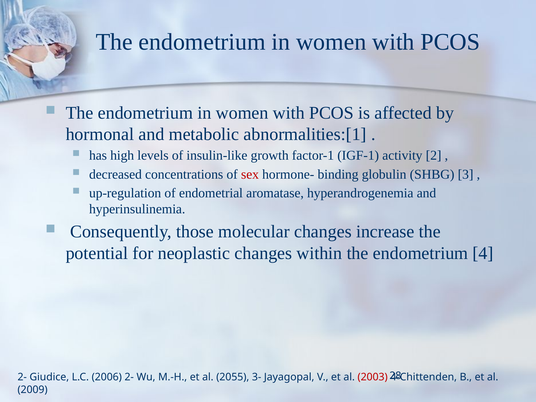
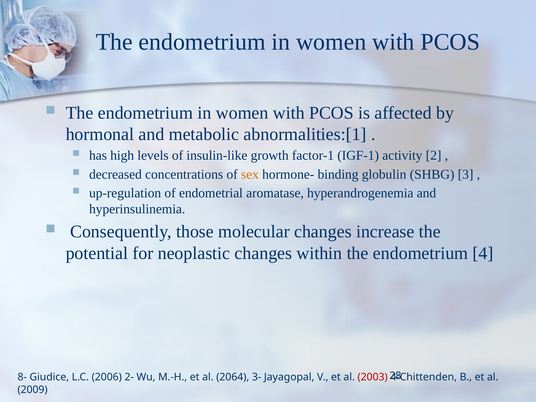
sex colour: red -> orange (250, 174)
2-: 2- -> 8- (22, 377)
2055: 2055 -> 2064 (233, 377)
